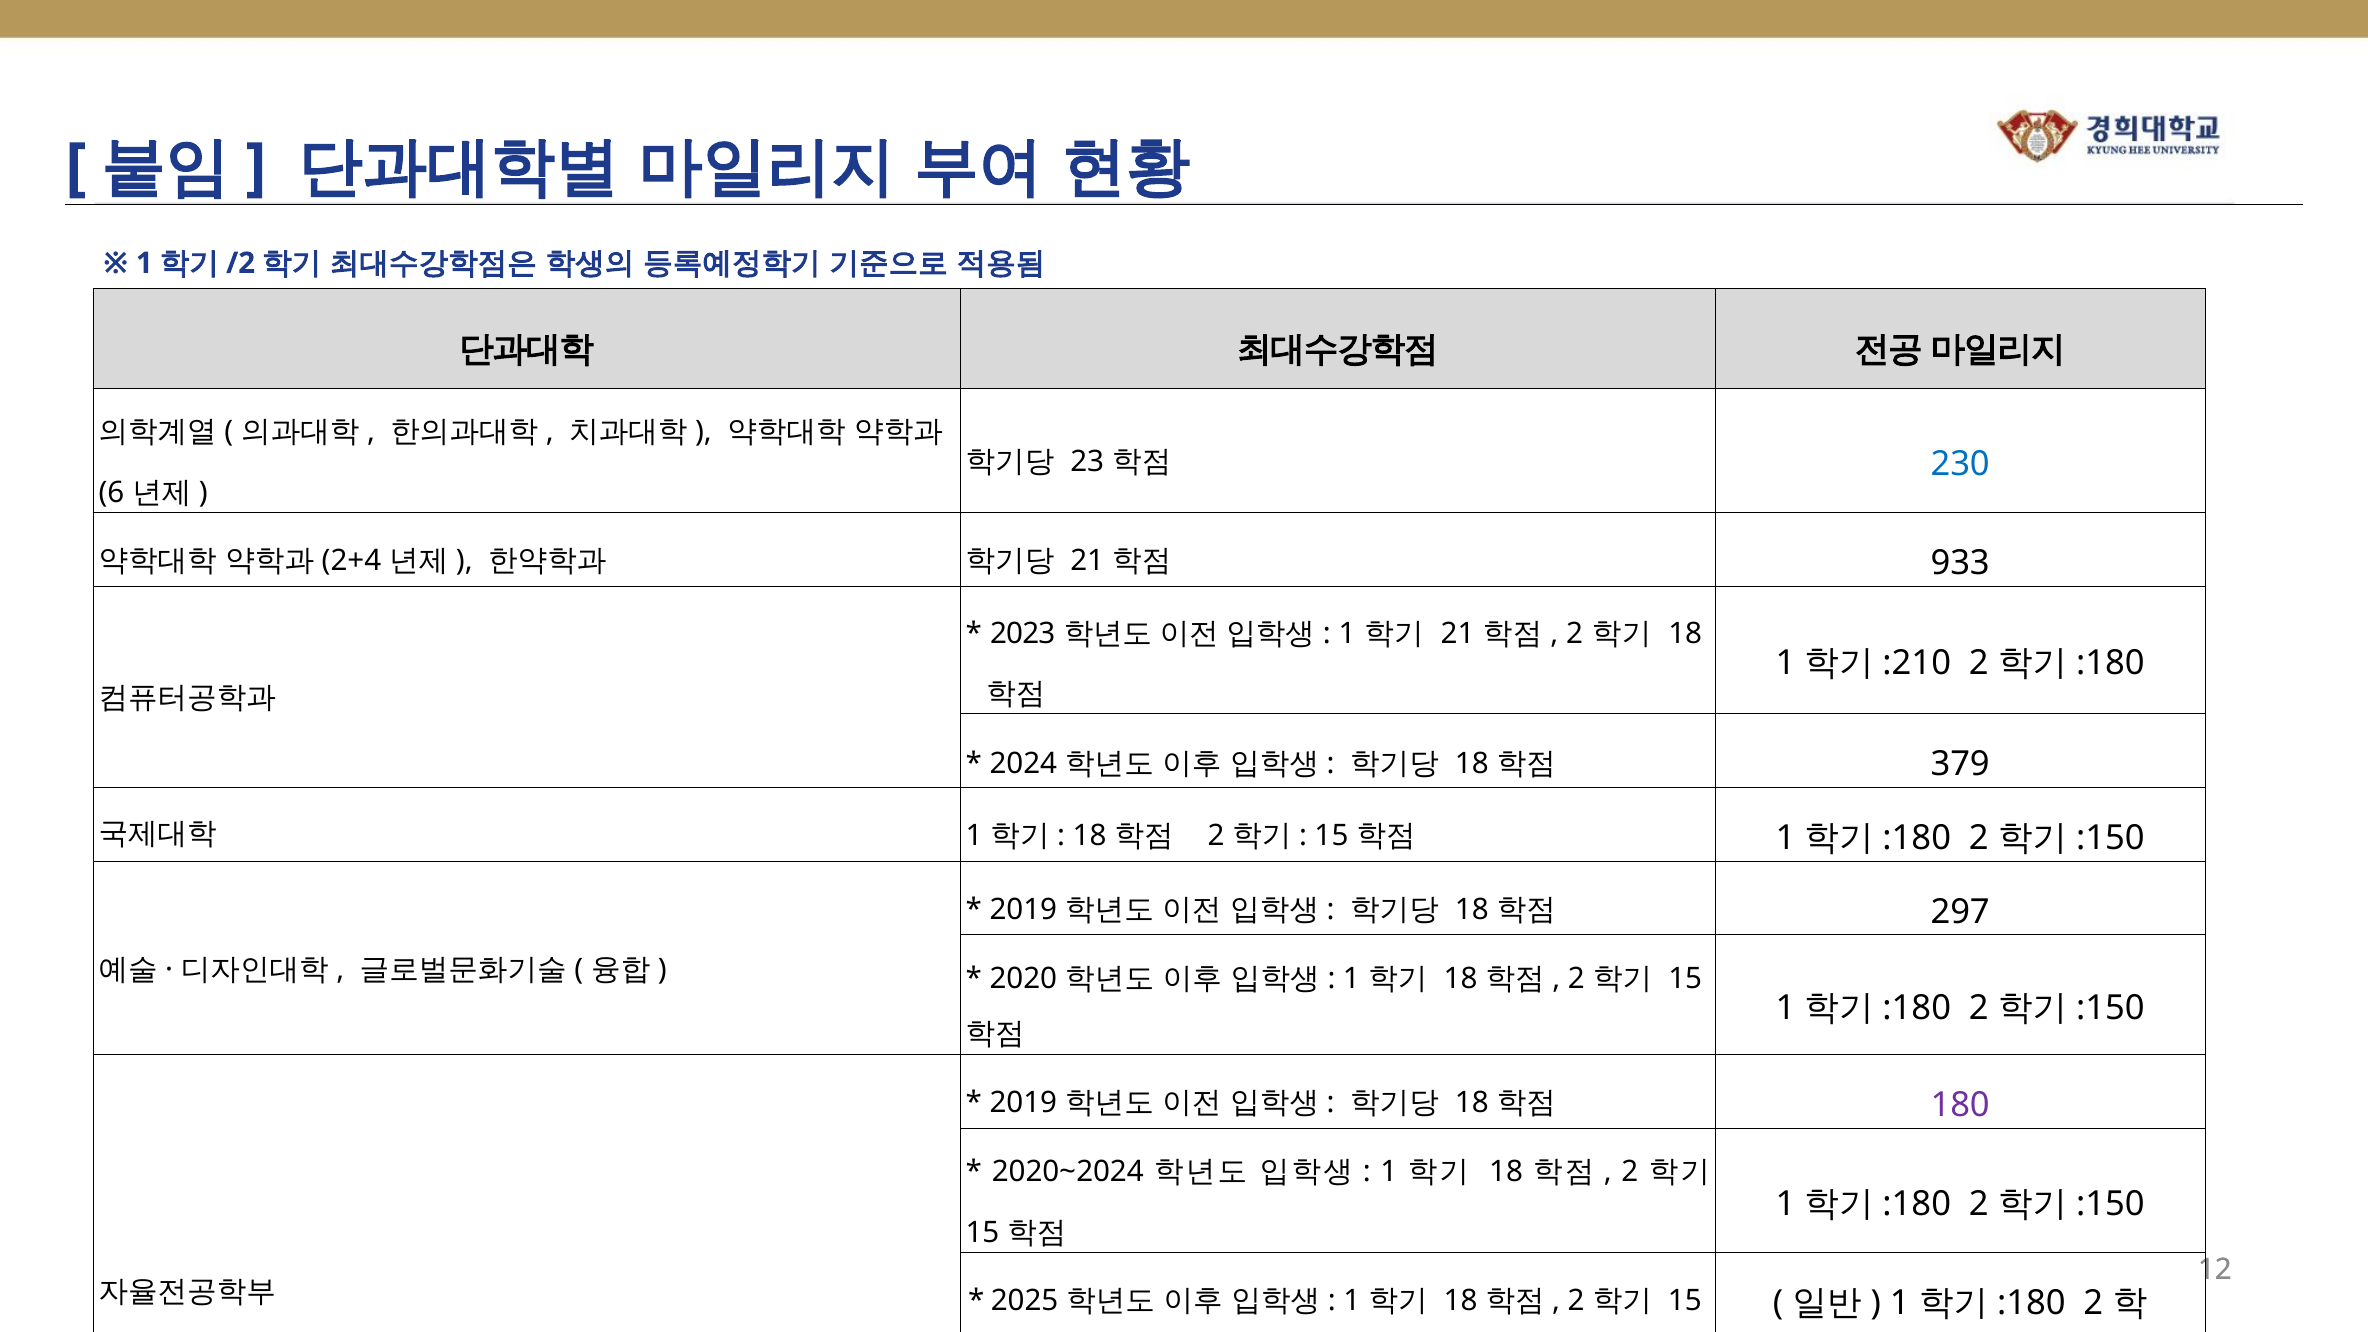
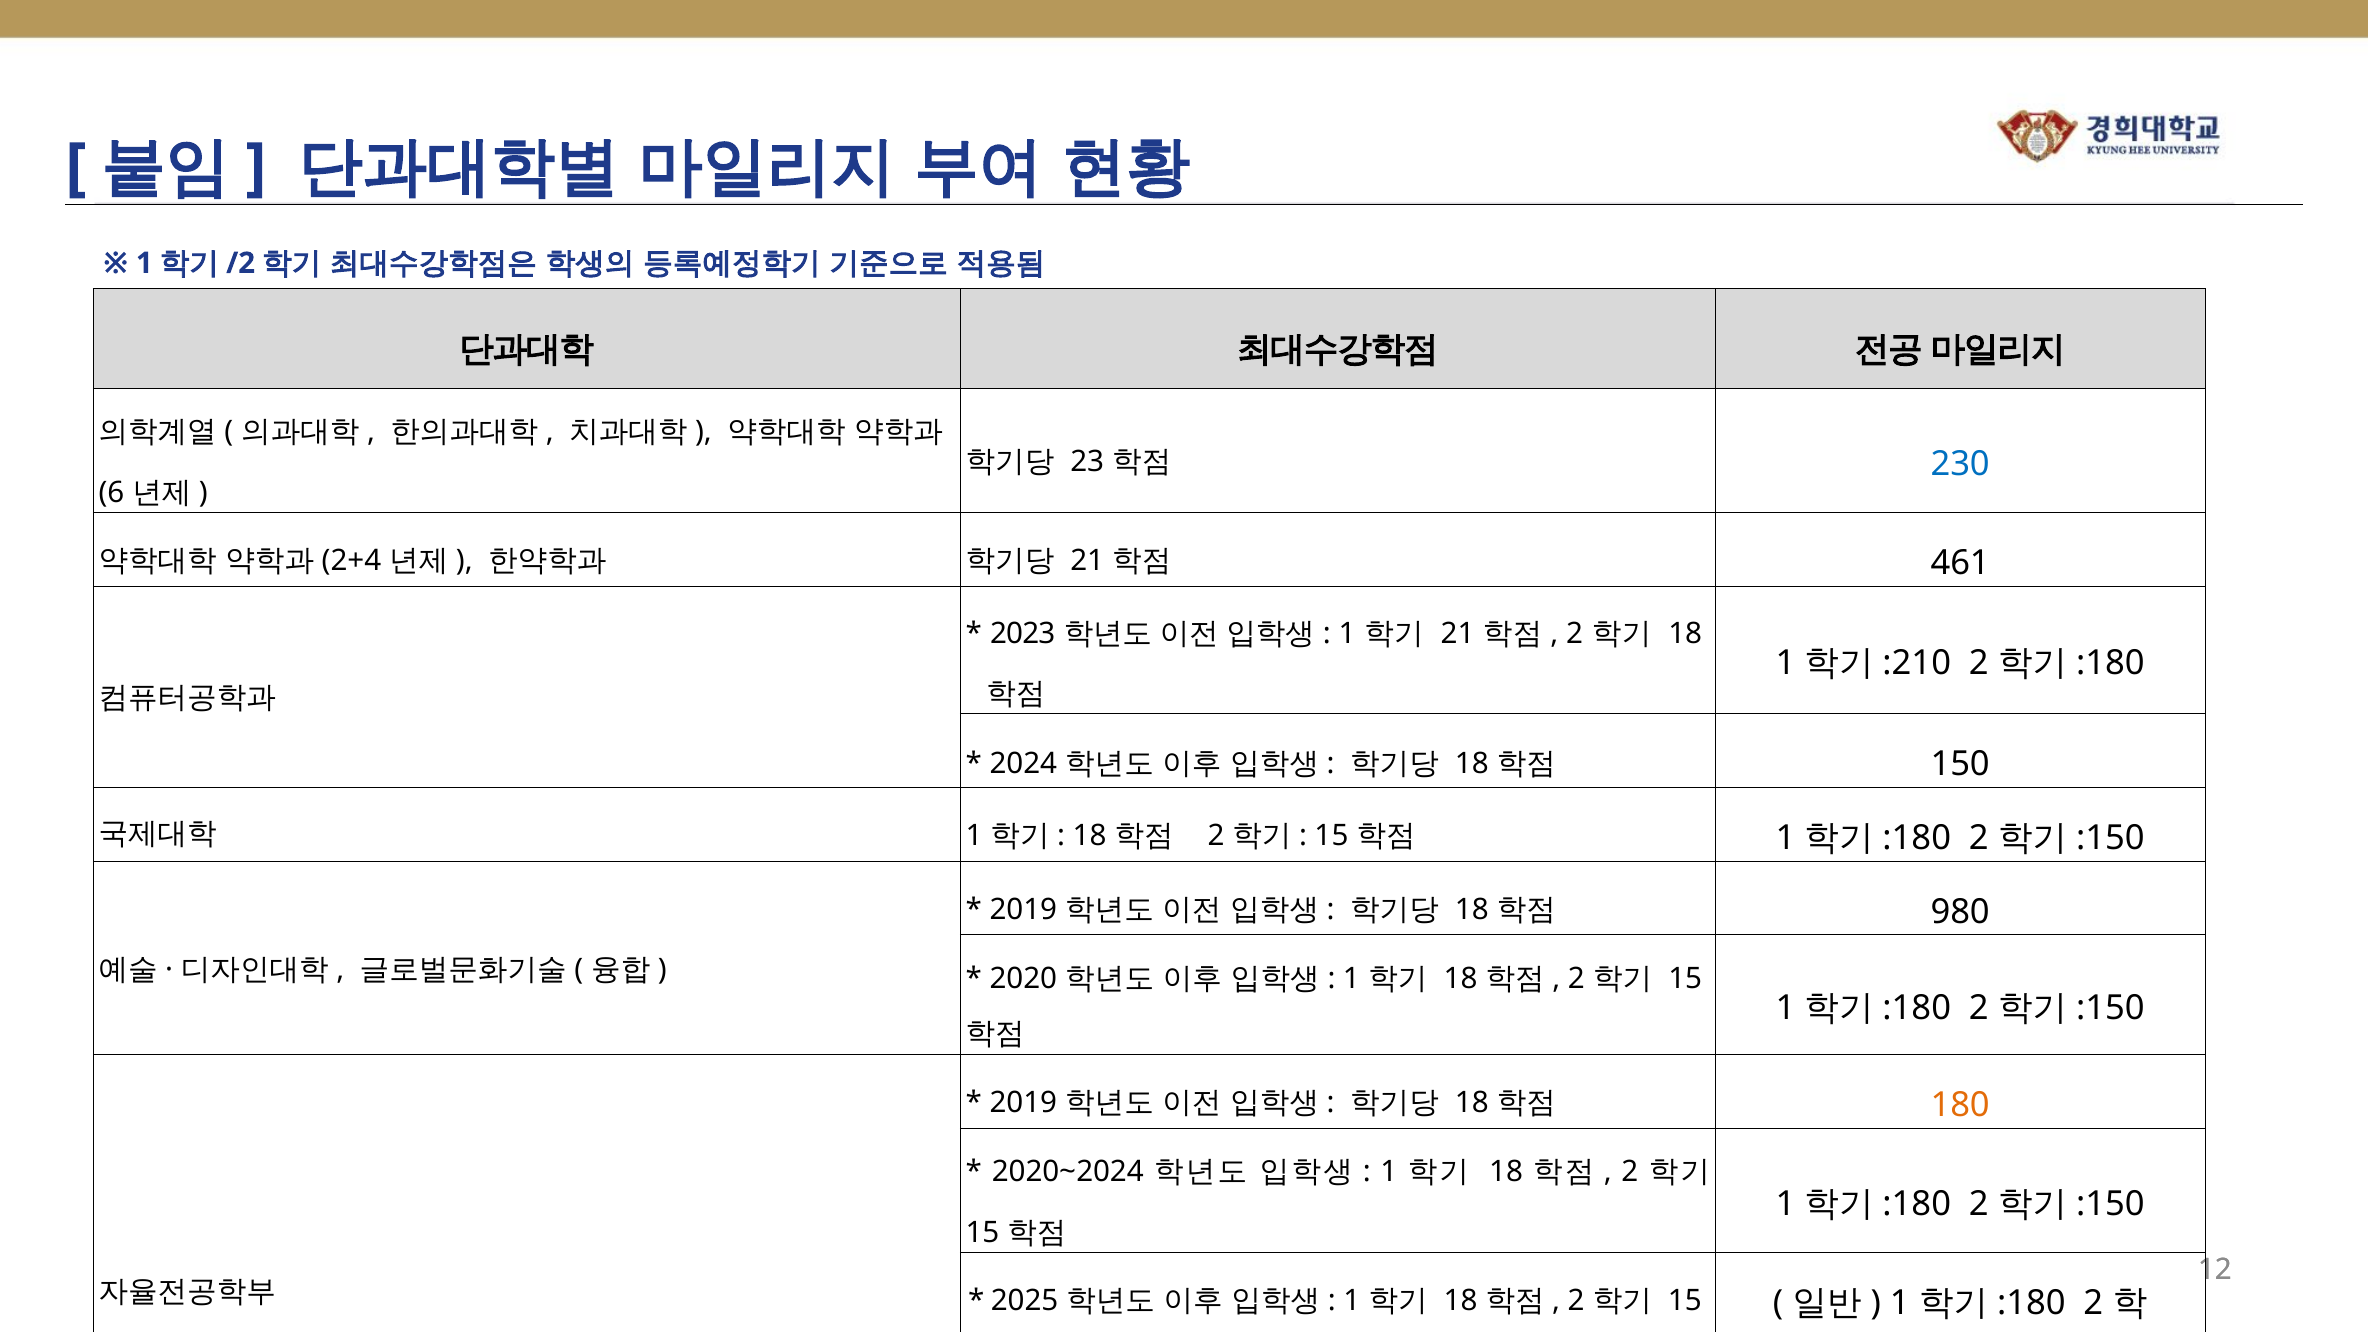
933: 933 -> 461 (1960, 563)
379: 379 -> 150 (1960, 764)
297: 297 -> 980 (1960, 912)
180 colour: purple -> orange (1960, 1105)
